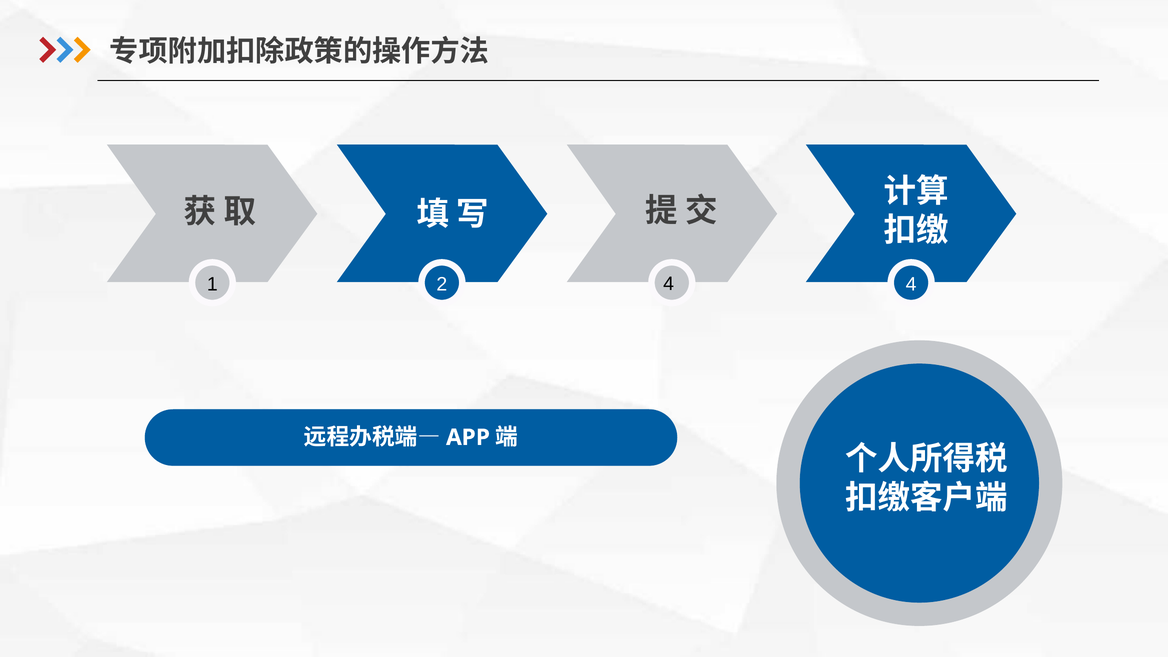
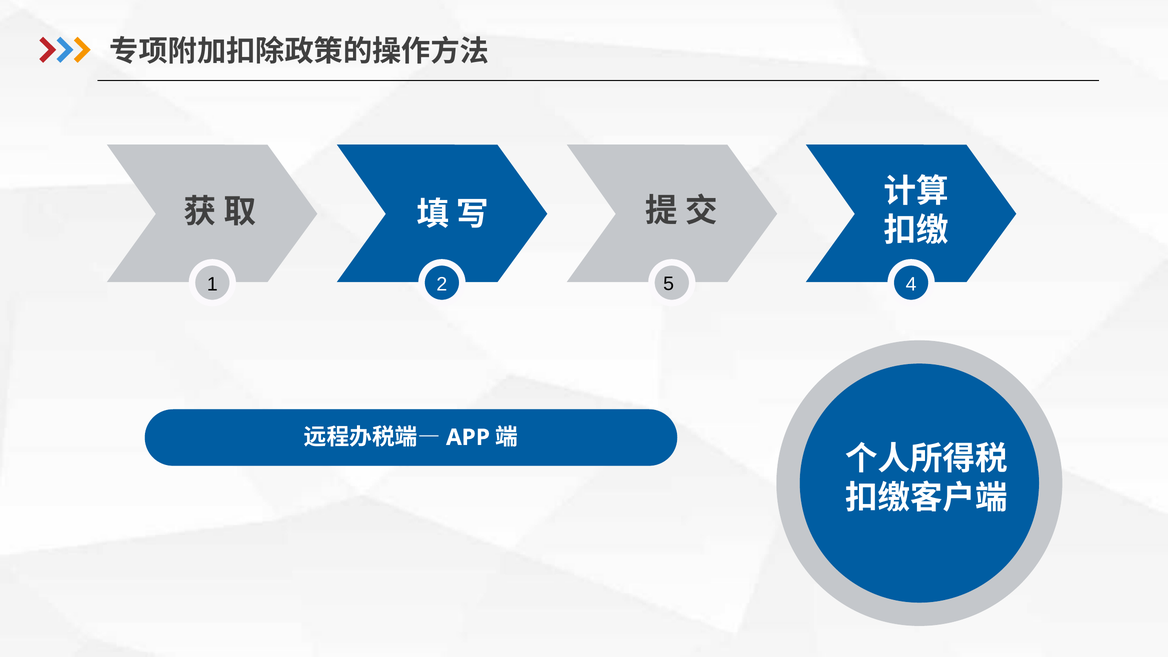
2 4: 4 -> 5 (669, 284)
